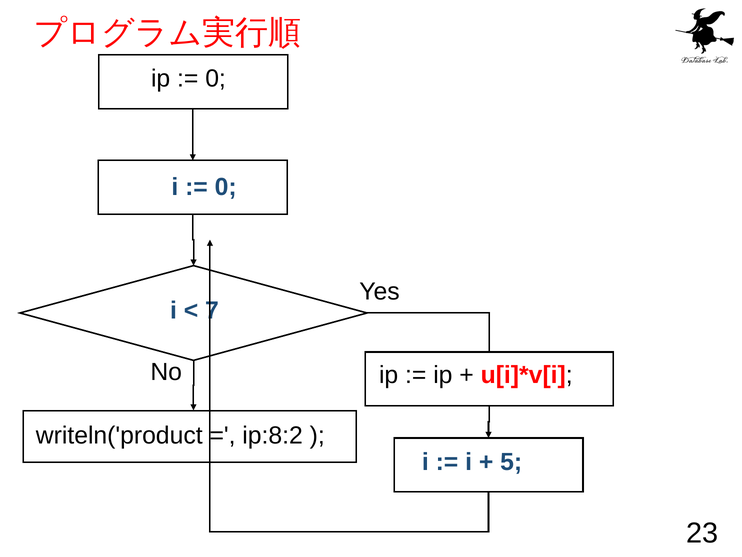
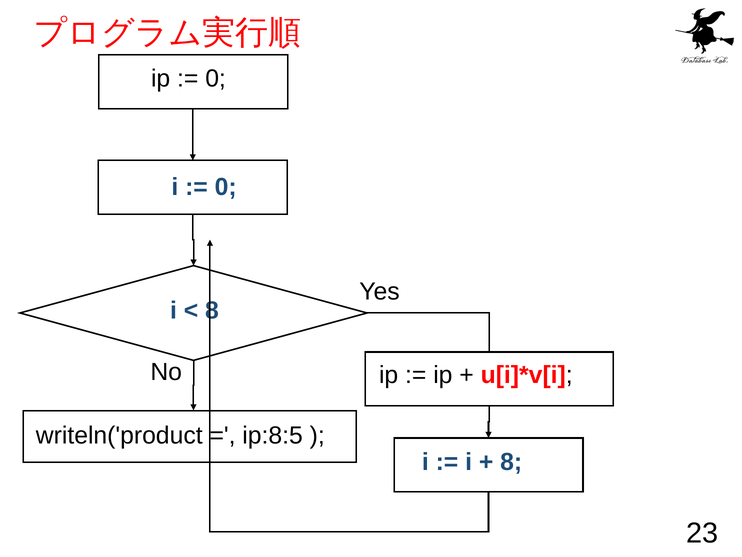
7: 7 -> 8 (212, 310)
ip:8:2: ip:8:2 -> ip:8:5 (273, 435)
5: 5 -> 8 (511, 462)
